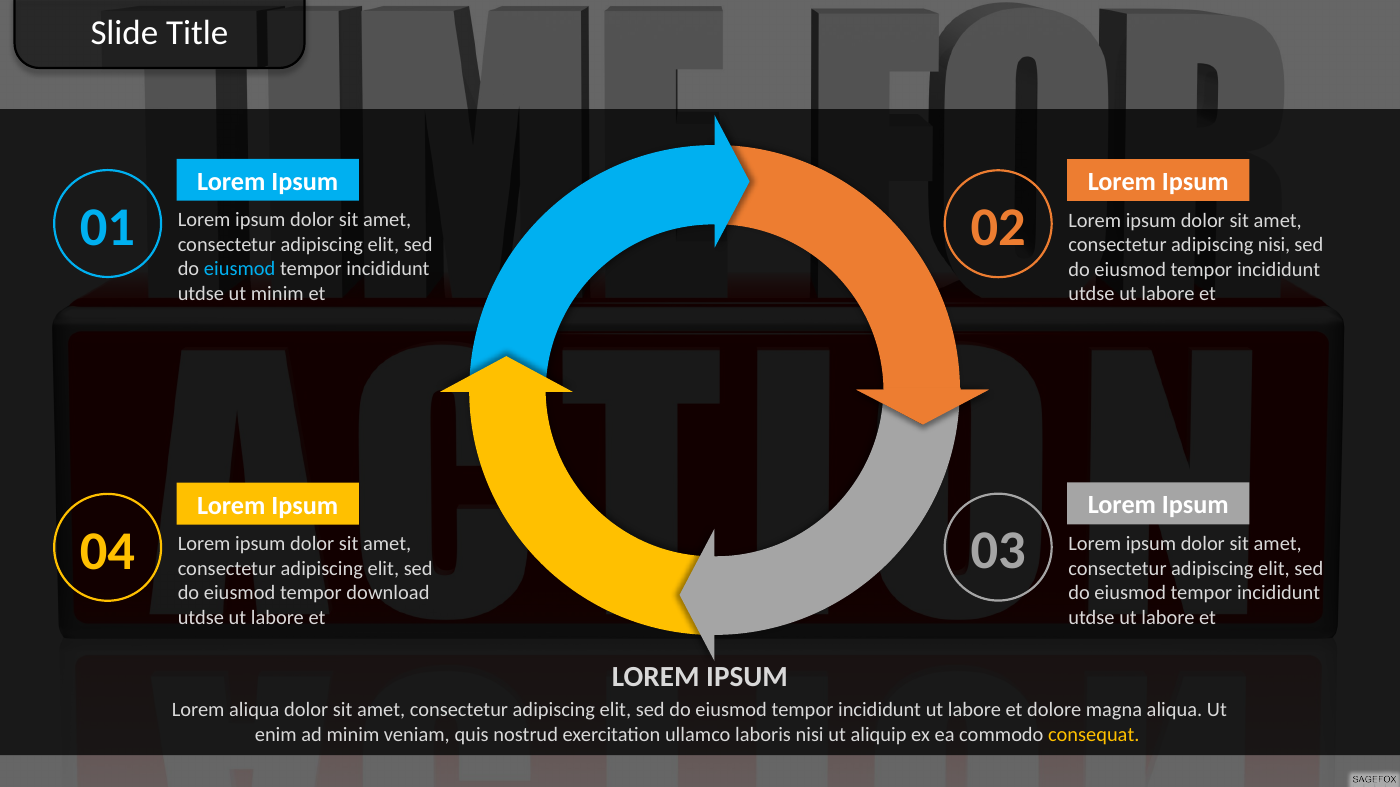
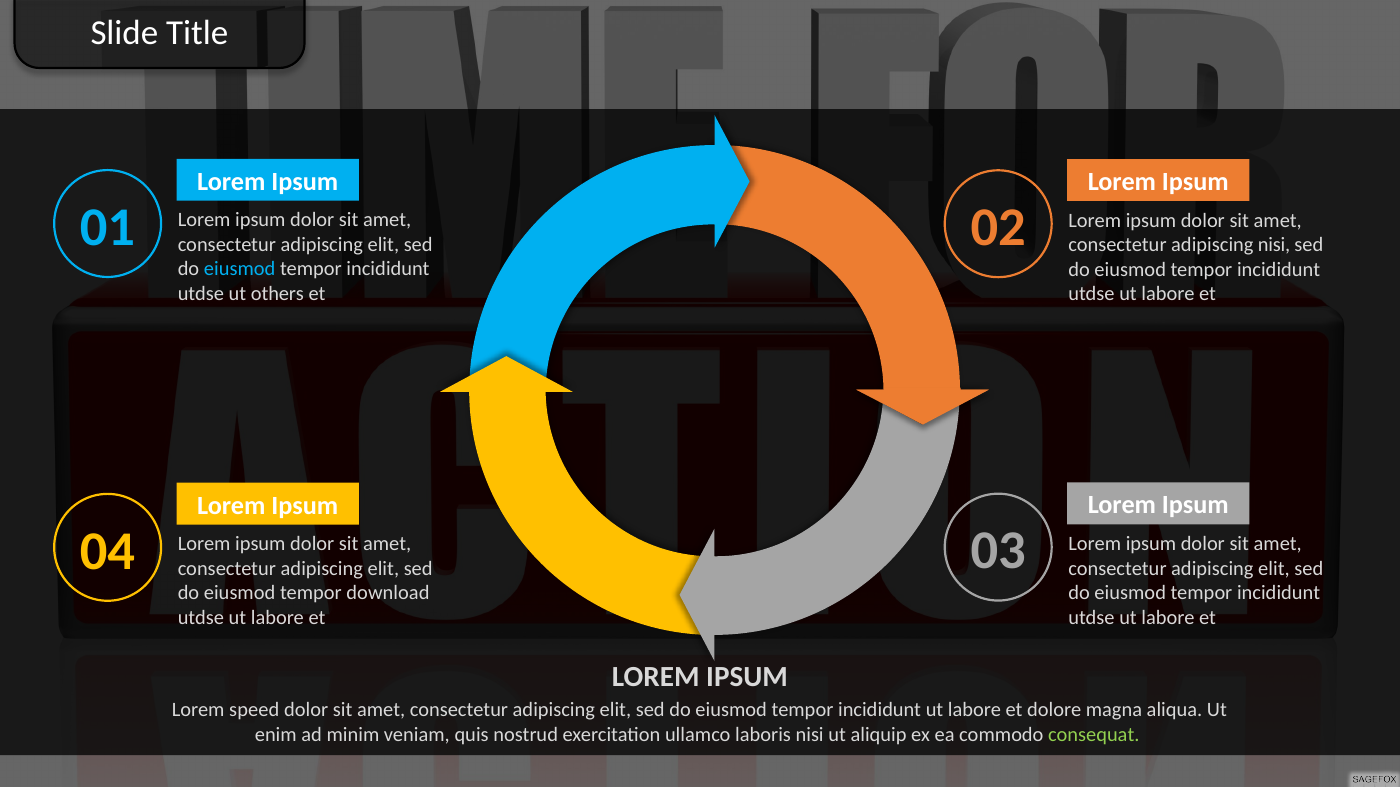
ut minim: minim -> others (277, 294)
Lorem aliqua: aliqua -> speed (254, 711)
consequat colour: yellow -> light green (1094, 735)
